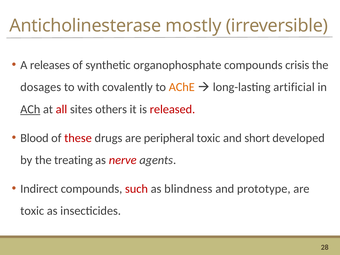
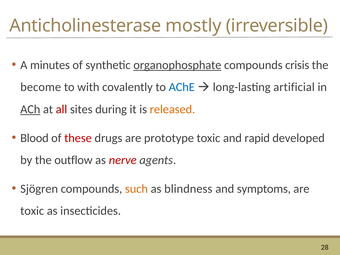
releases: releases -> minutes (50, 65)
organophosphate underline: none -> present (177, 65)
dosages: dosages -> become (41, 87)
AChE colour: orange -> blue (182, 87)
others: others -> during (111, 109)
released colour: red -> orange (172, 109)
peripheral: peripheral -> prototype (169, 138)
short: short -> rapid (257, 138)
treating: treating -> outflow (73, 160)
Indirect: Indirect -> Sjögren (39, 189)
such colour: red -> orange (136, 189)
prototype: prototype -> symptoms (264, 189)
